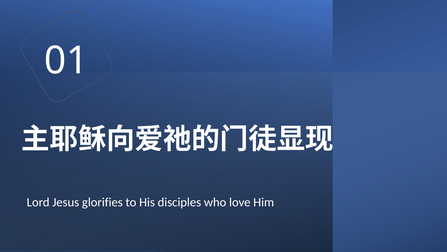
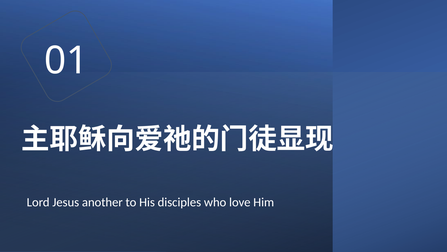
glorifies: glorifies -> another (102, 202)
